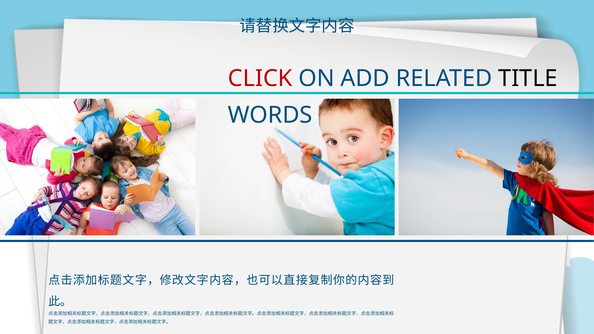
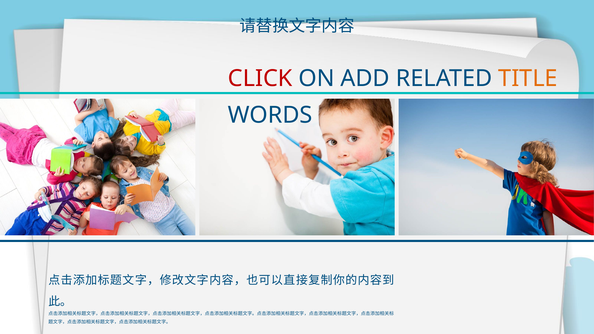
TITLE colour: black -> orange (528, 79)
